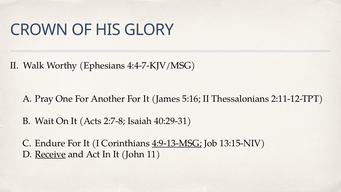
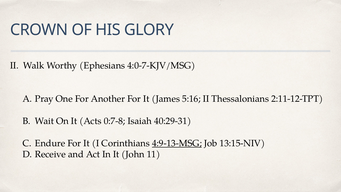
4:4-7-KJV/MSG: 4:4-7-KJV/MSG -> 4:0-7-KJV/MSG (161, 66)
2:7-8: 2:7-8 -> 0:7-8 (115, 121)
Receive underline: present -> none (50, 154)
